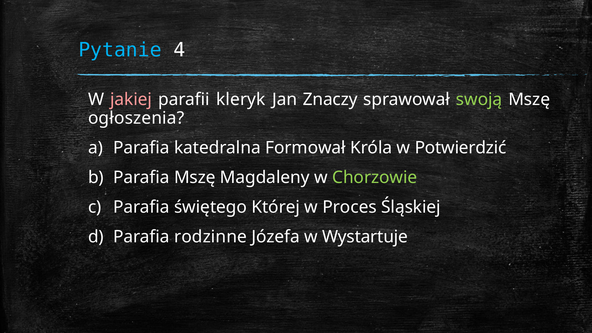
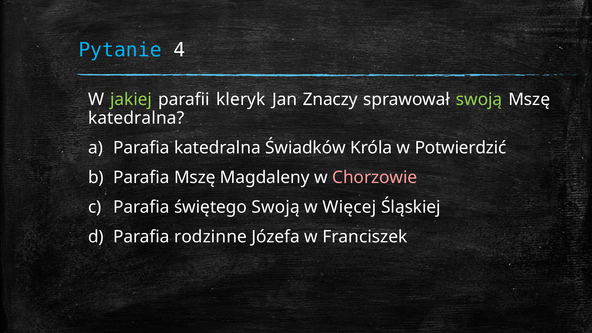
jakiej colour: pink -> light green (131, 99)
ogłoszenia: ogłoszenia -> katedralna (136, 118)
Formował: Formował -> Świadków (305, 148)
Chorzowie colour: light green -> pink (375, 178)
świętego Której: Której -> Swoją (276, 207)
Proces: Proces -> Więcej (349, 207)
Wystartuje: Wystartuje -> Franciszek (365, 237)
